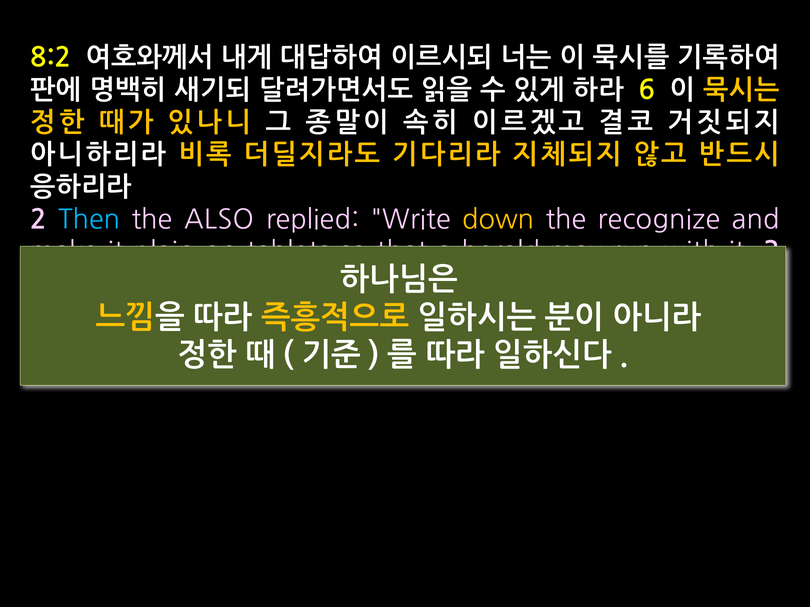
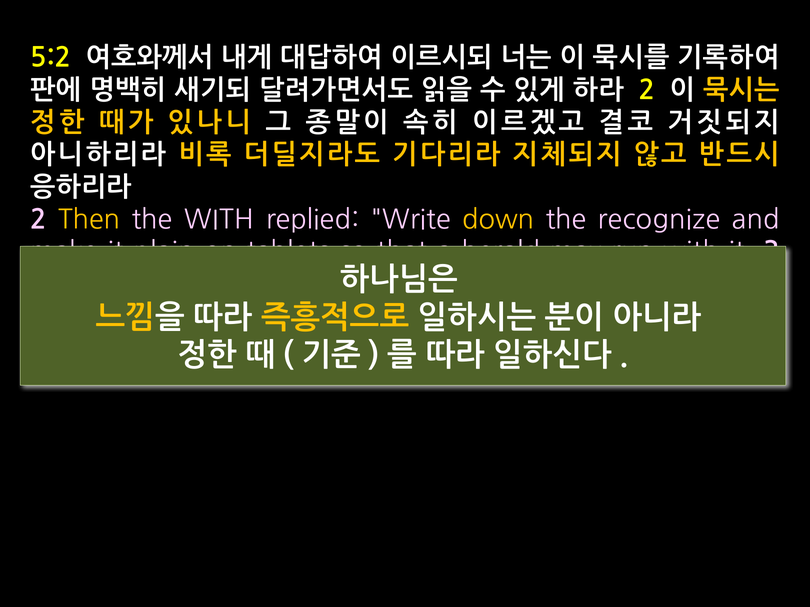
8:2: 8:2 -> 5:2 (51, 58)
6: 6 -> 2 (647, 90)
Then colour: light blue -> yellow (89, 220)
the ALSO: ALSO -> WITH (219, 220)
